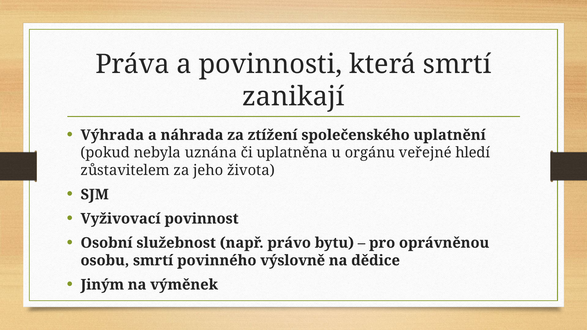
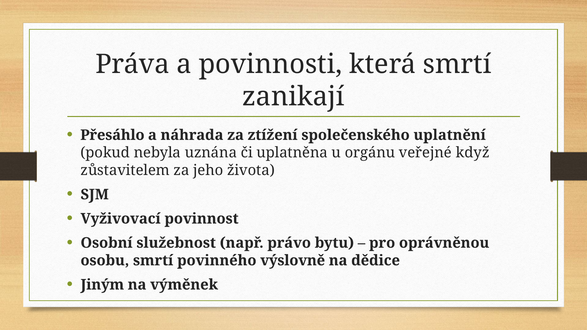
Výhrada: Výhrada -> Přesáhlo (112, 135)
hledí: hledí -> když (473, 153)
